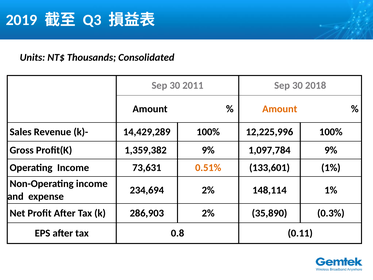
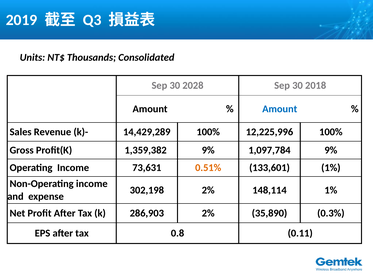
2011: 2011 -> 2028 (193, 85)
Amount colour: orange -> blue (280, 109)
234,694: 234,694 -> 302,198 (147, 190)
